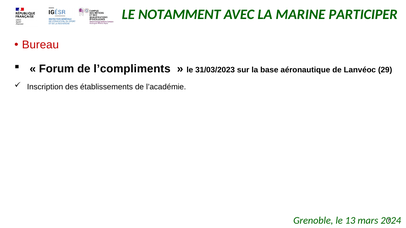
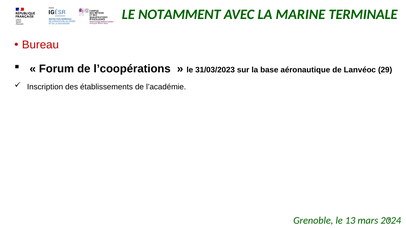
PARTICIPER: PARTICIPER -> TERMINALE (363, 14)
l’compliments: l’compliments -> l’coopérations (132, 69)
